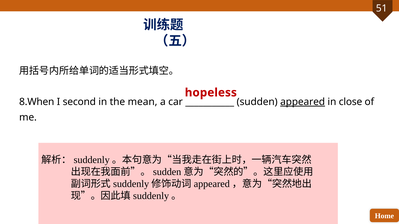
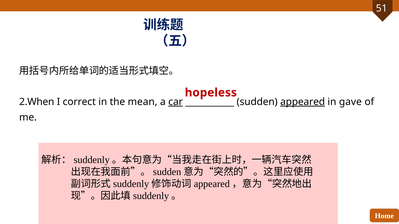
8.When: 8.When -> 2.When (37, 102)
second: second -> correct (79, 102)
car underline: none -> present (176, 102)
close: close -> gave (350, 102)
